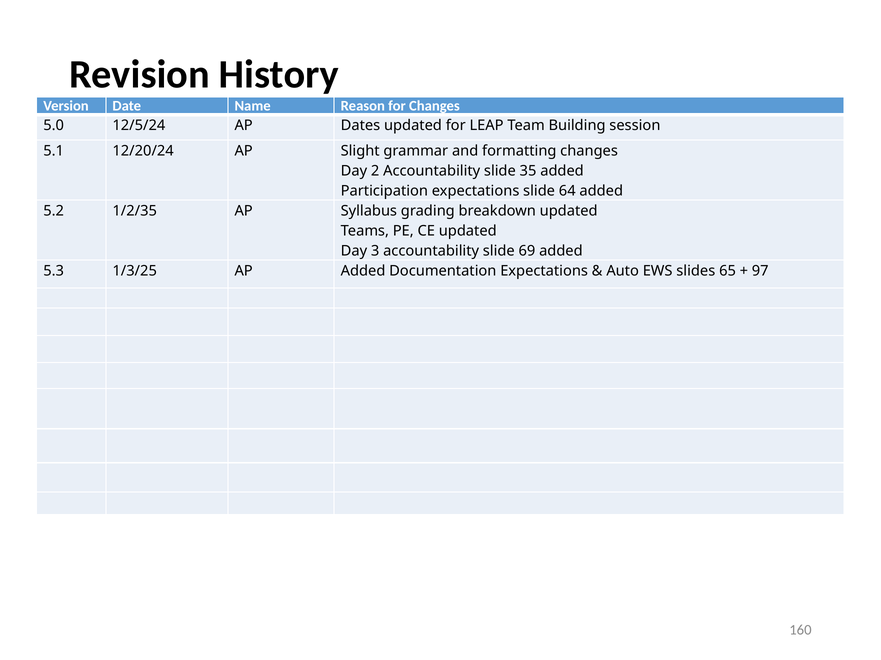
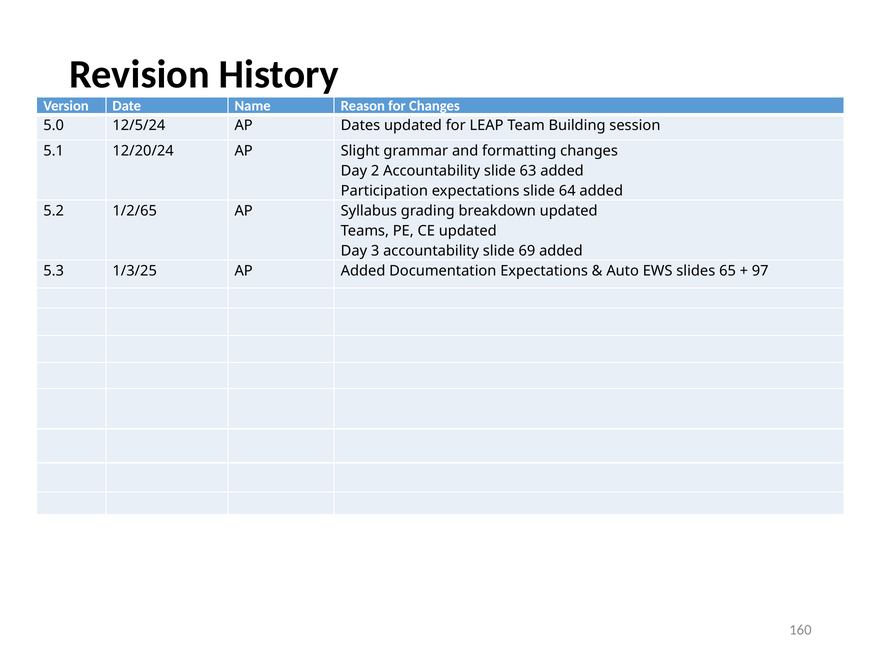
35: 35 -> 63 (528, 171)
1/2/35: 1/2/35 -> 1/2/65 (135, 211)
